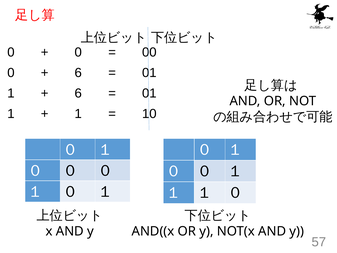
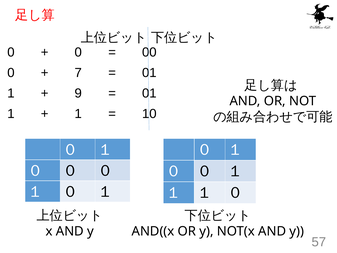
6: 6 -> 7 (78, 73)
6: 6 -> 9 (78, 93)
